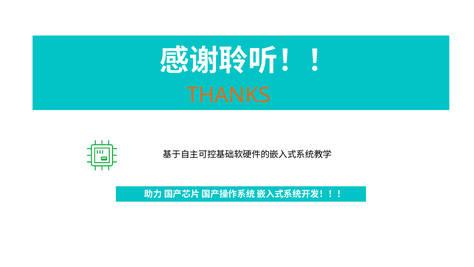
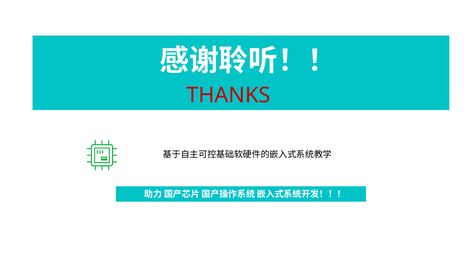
THANKS colour: orange -> red (228, 95)
